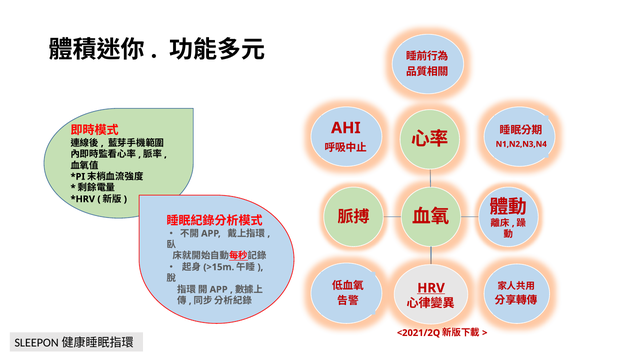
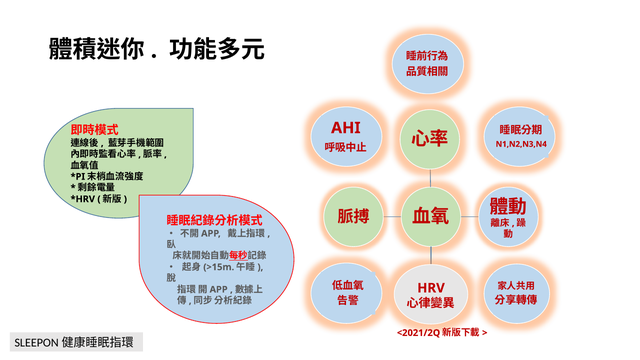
HRV underline: present -> none (431, 288)
